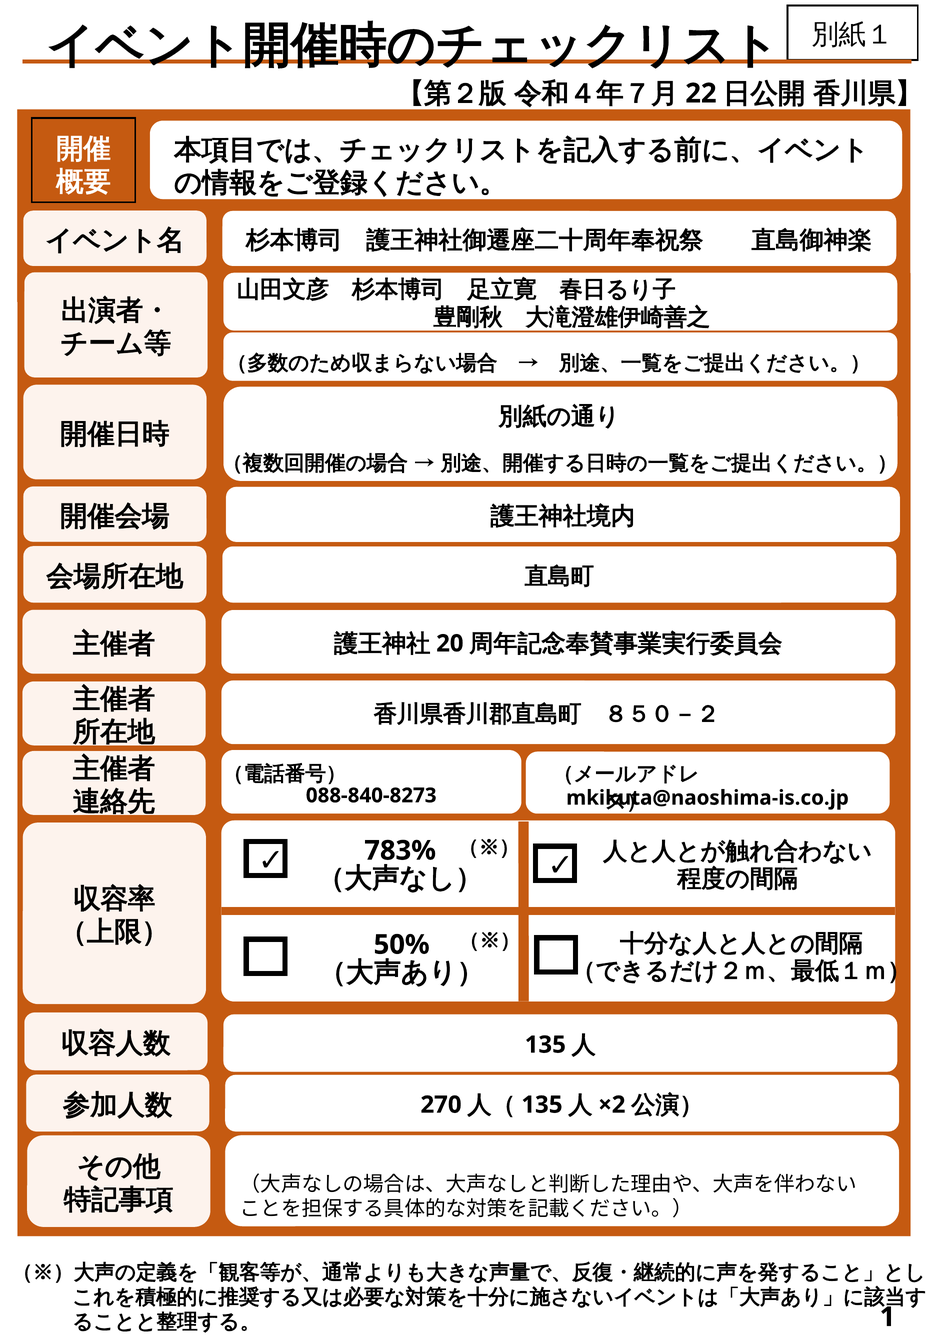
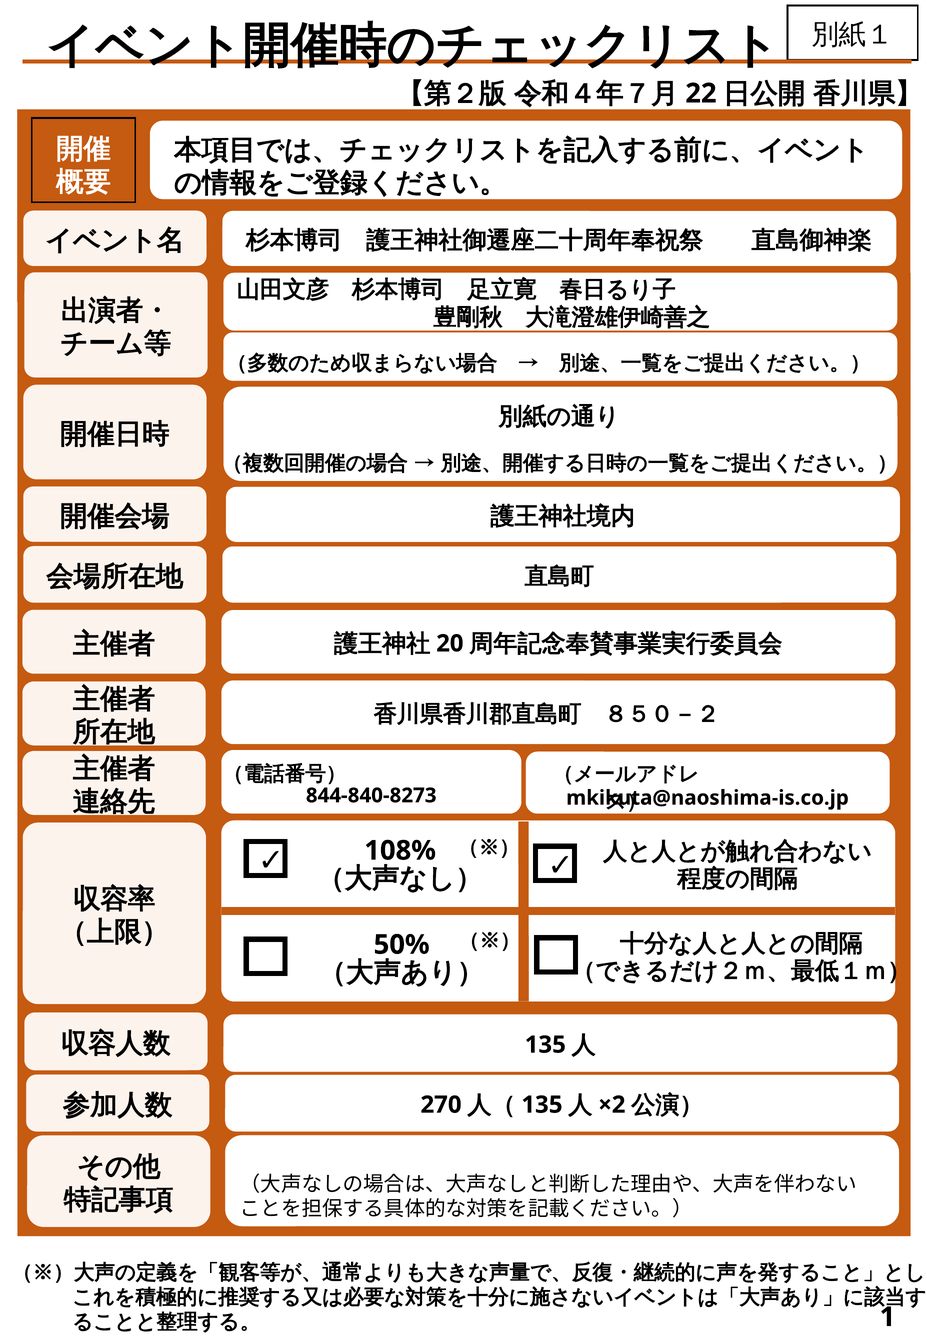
088-840-8273: 088-840-8273 -> 844-840-8273 (371, 796)
783%: 783% -> 108% (400, 851)
